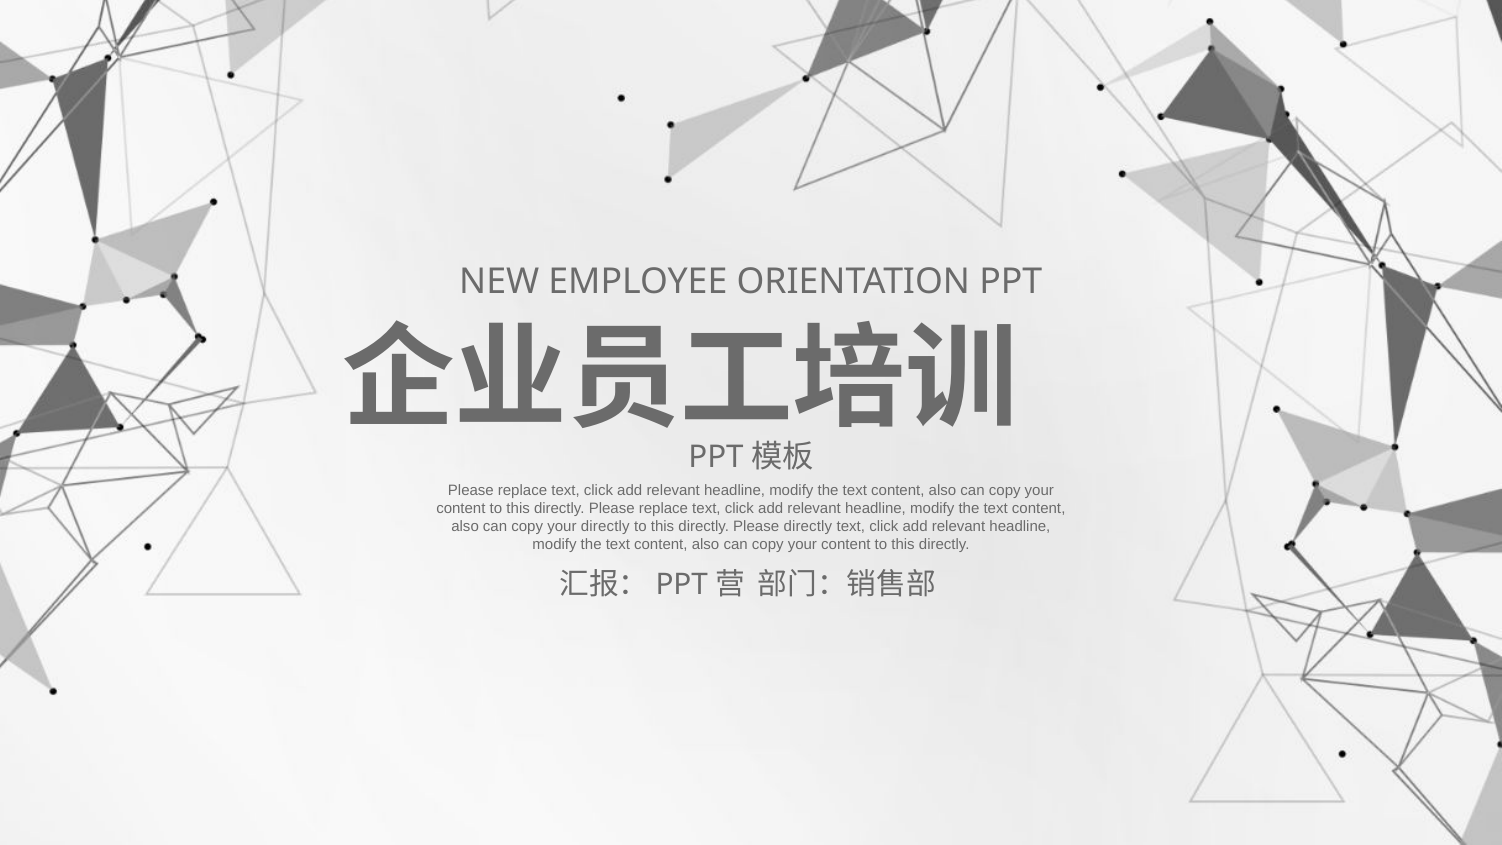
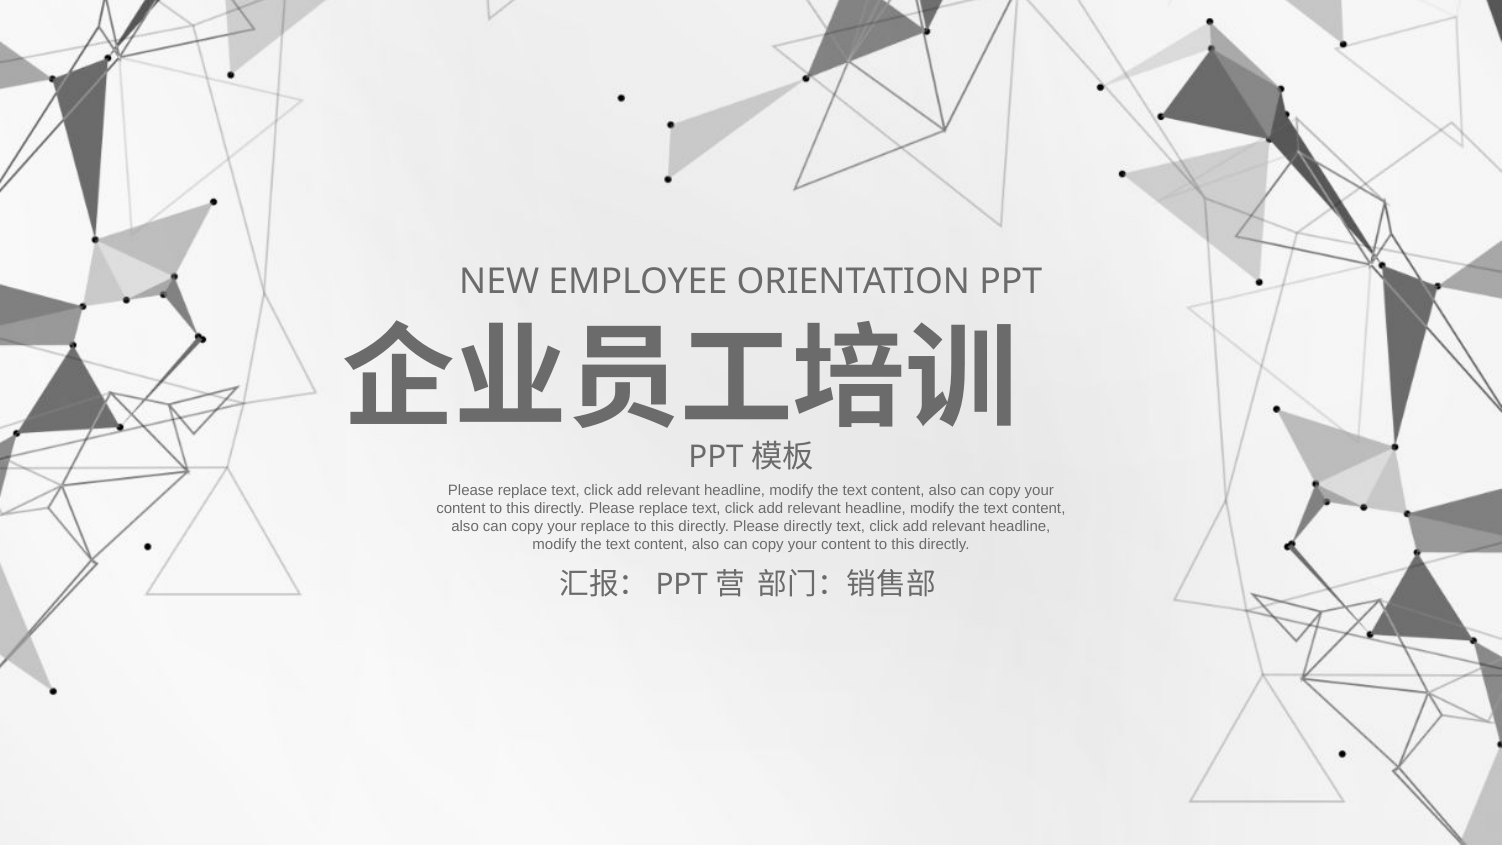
your directly: directly -> replace (605, 527)
